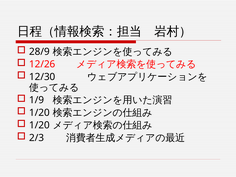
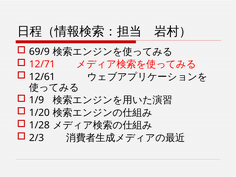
28/9: 28/9 -> 69/9 (39, 52)
12/26: 12/26 -> 12/71 (42, 64)
12/30: 12/30 -> 12/61 (42, 77)
1/20: 1/20 -> 1/28 (39, 125)
